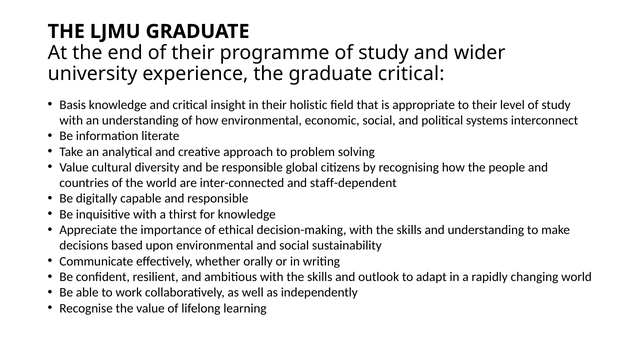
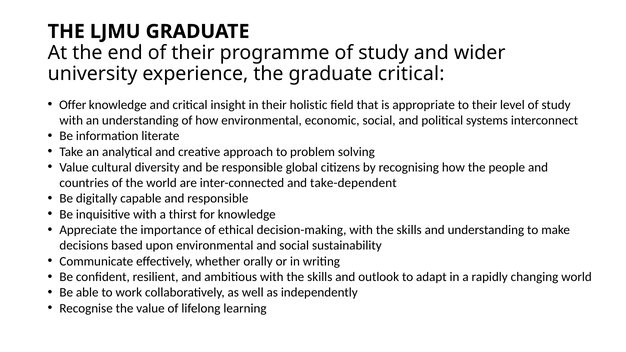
Basis: Basis -> Offer (73, 105)
staff-dependent: staff-dependent -> take-dependent (353, 183)
